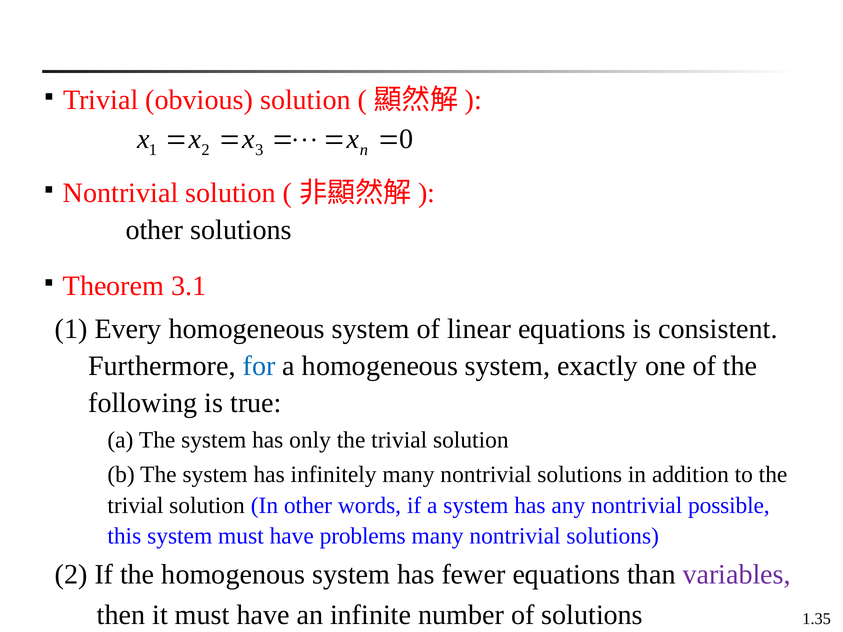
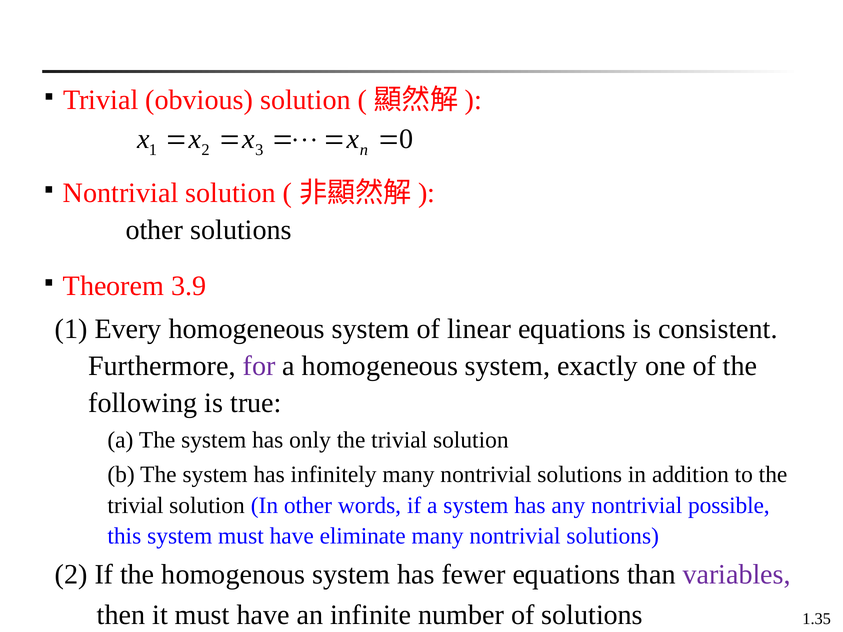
3.1: 3.1 -> 3.9 (189, 286)
for colour: blue -> purple (259, 366)
problems: problems -> eliminate (363, 536)
